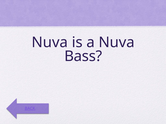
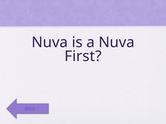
Bass: Bass -> First (83, 56)
